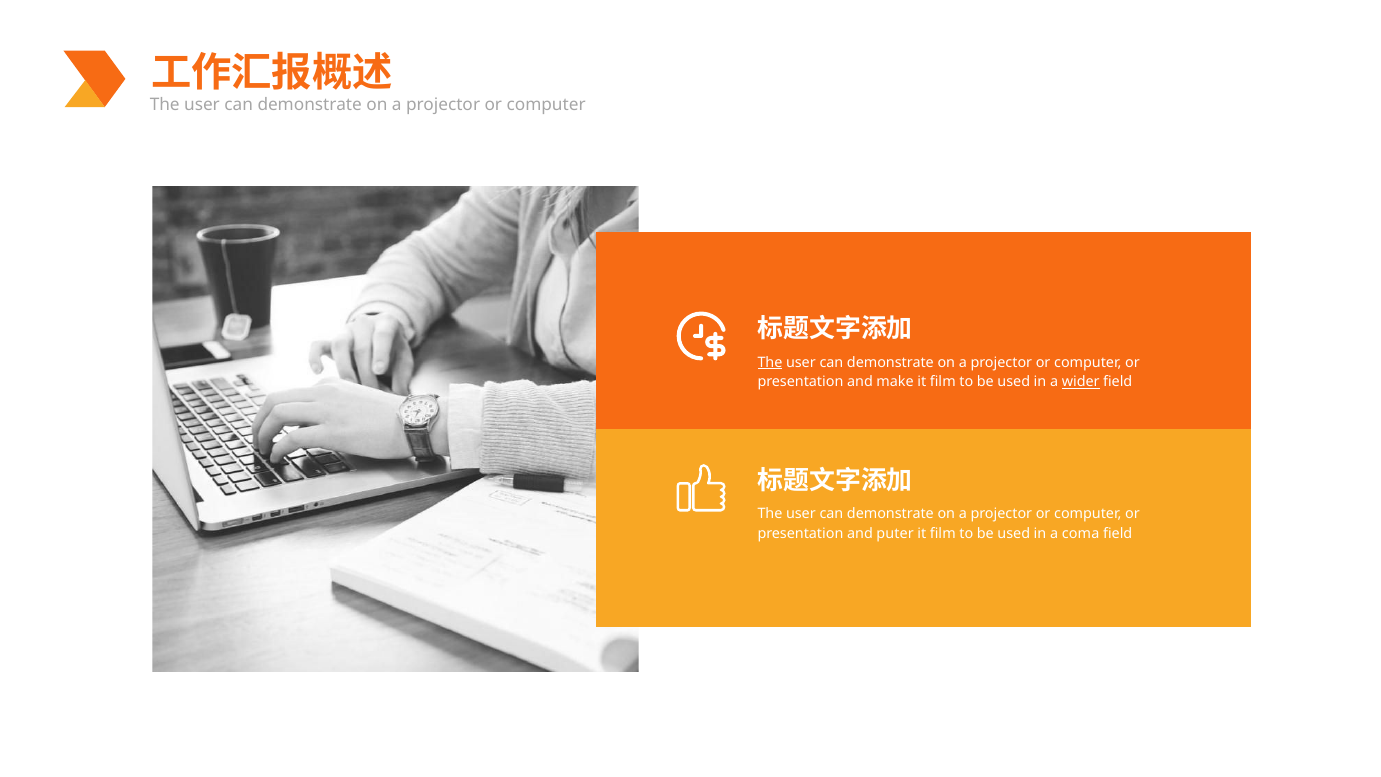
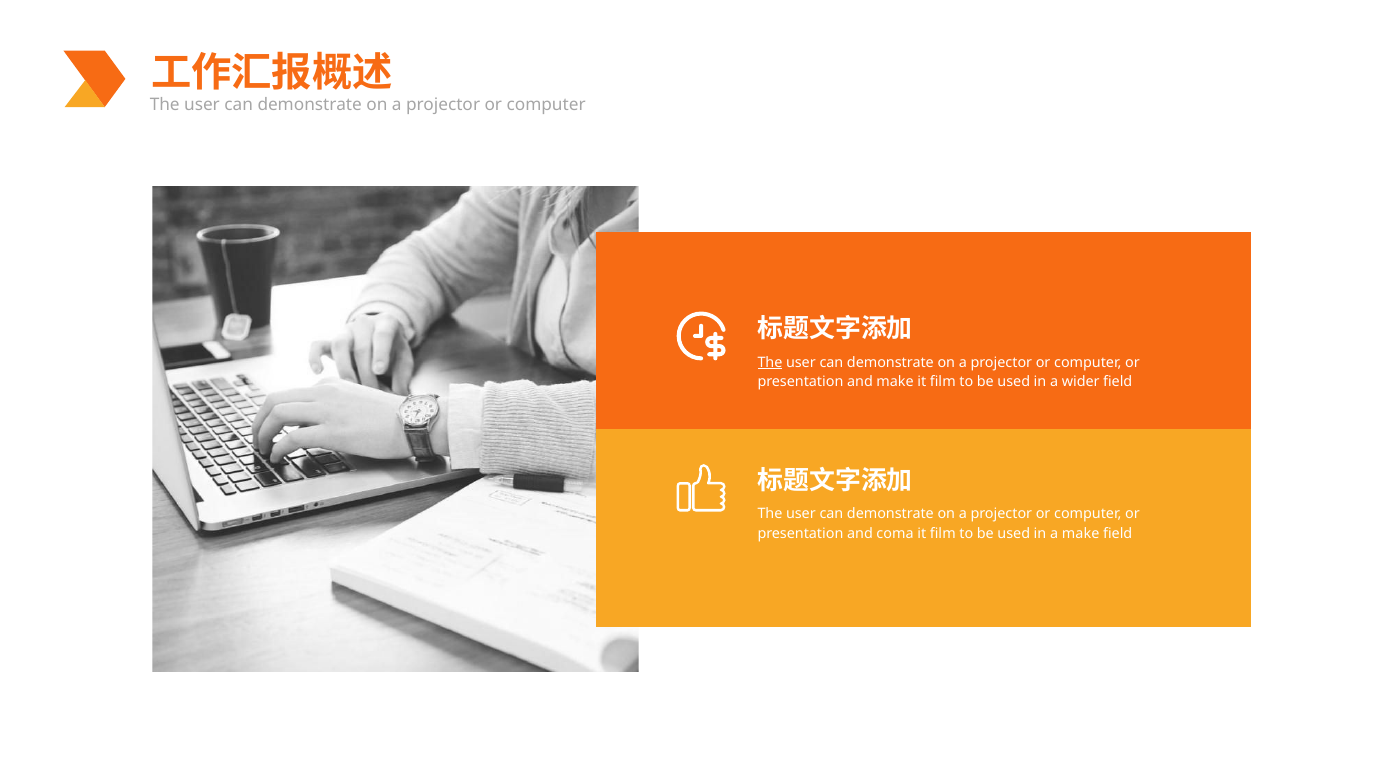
wider underline: present -> none (1081, 382)
puter: puter -> coma (895, 534)
a coma: coma -> make (1081, 534)
